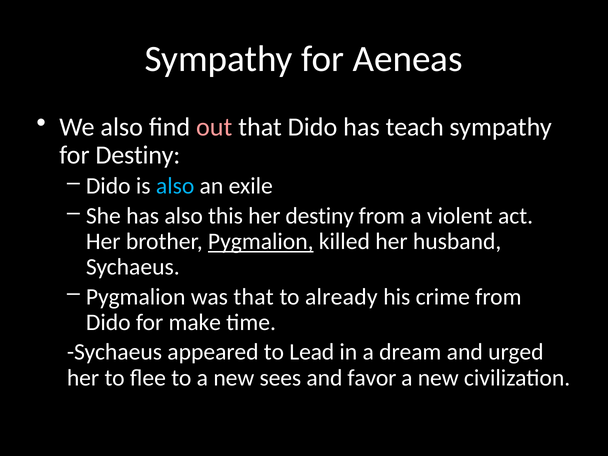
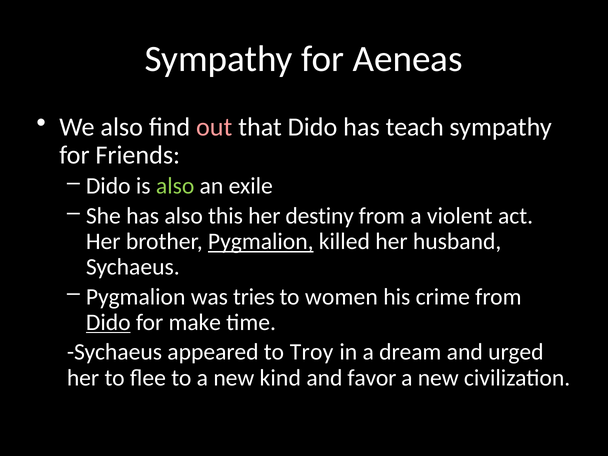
for Destiny: Destiny -> Friends (138, 155)
also colour: light blue -> light green (175, 186)
was that: that -> tries (254, 297)
already: already -> women (341, 297)
Dido underline: none -> present (108, 322)
Lead: Lead -> Troy (312, 352)
sees: sees -> kind (280, 378)
